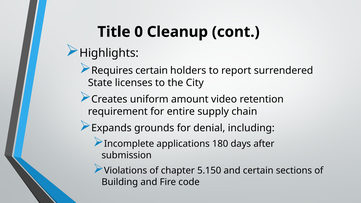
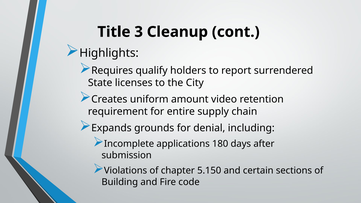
0: 0 -> 3 (139, 32)
Requires certain: certain -> qualify (152, 71)
